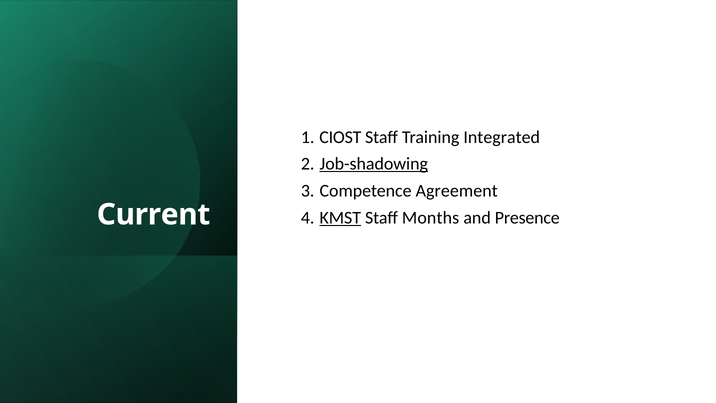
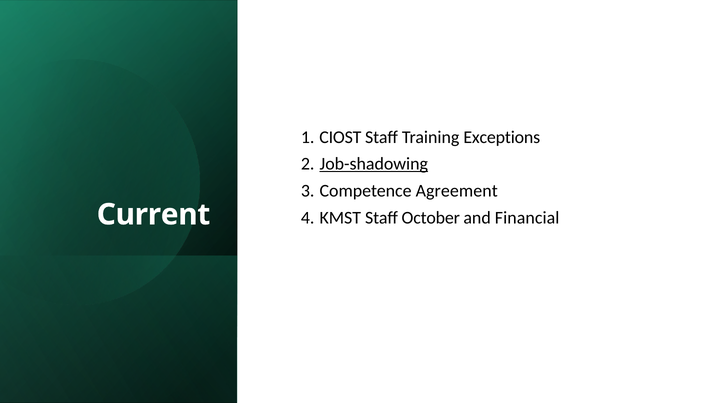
Integrated: Integrated -> Exceptions (502, 137)
KMST underline: present -> none (340, 217)
Months: Months -> October (431, 217)
Presence: Presence -> Financial (527, 217)
